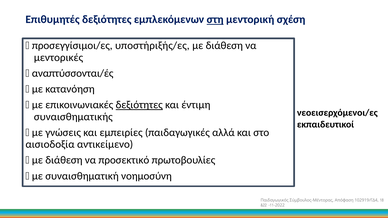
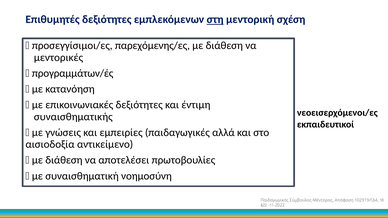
υποστήριξής/ες: υποστήριξής/ες -> παρεχόμενης/ες (152, 46)
αναπτύσσονται/ές: αναπτύσσονται/ές -> προγραμμάτων/ές (73, 73)
δεξιότητες underline: present -> none (139, 105)
προσεκτικό: προσεκτικό -> αποτελέσει (124, 160)
